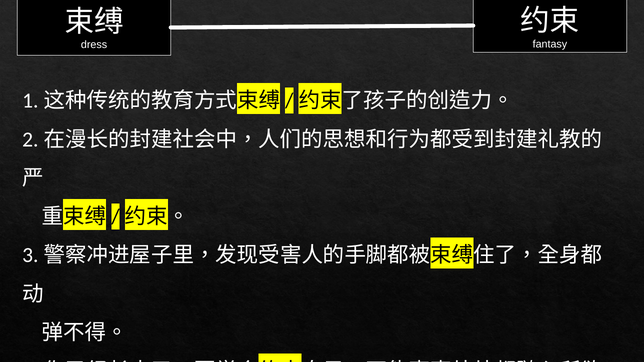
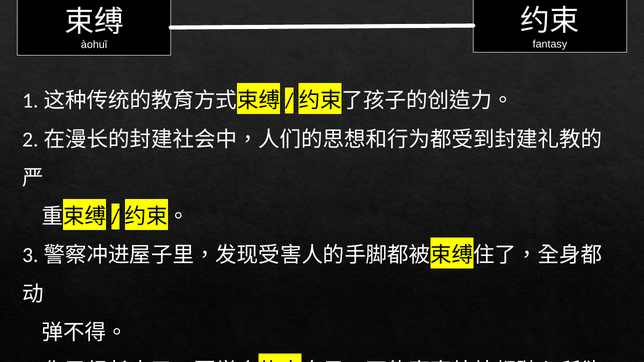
dress: dress -> àohuǐ (94, 45)
